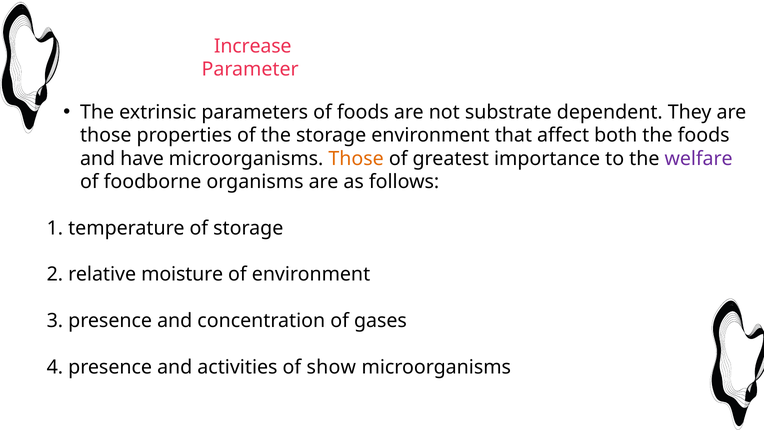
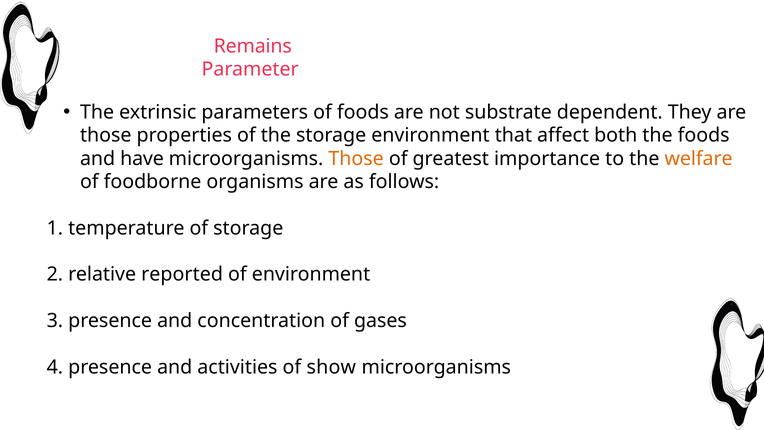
Increase: Increase -> Remains (253, 46)
welfare colour: purple -> orange (699, 158)
moisture: moisture -> reported (182, 274)
